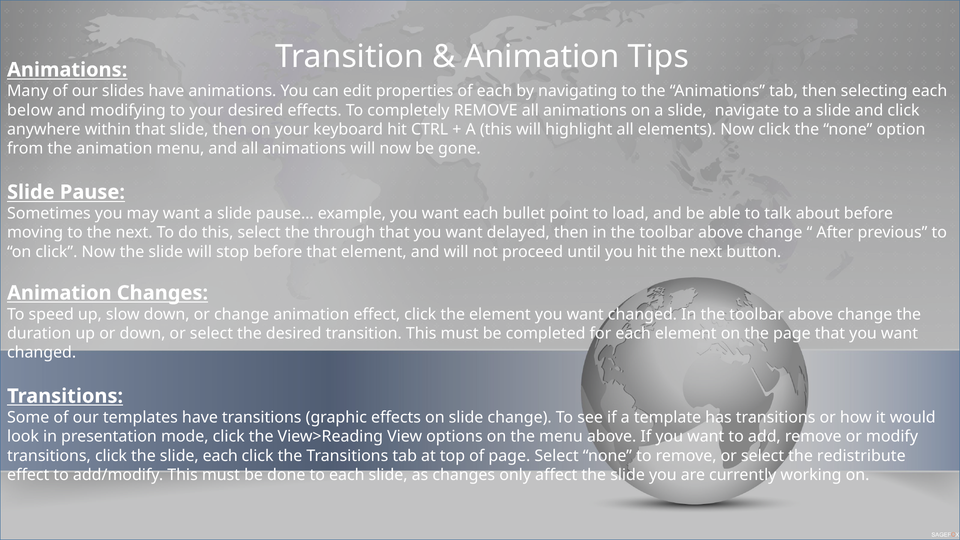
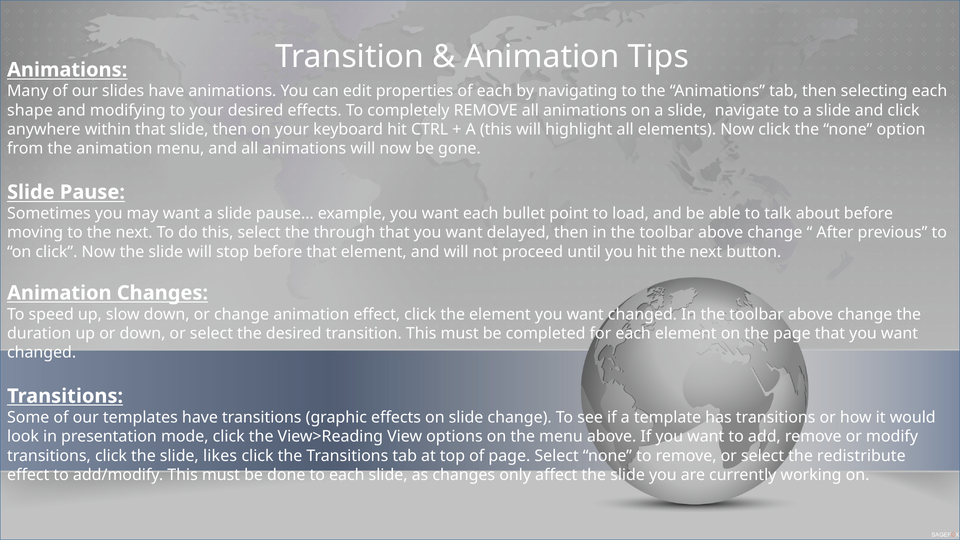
below: below -> shape (30, 110)
slide each: each -> likes (220, 456)
